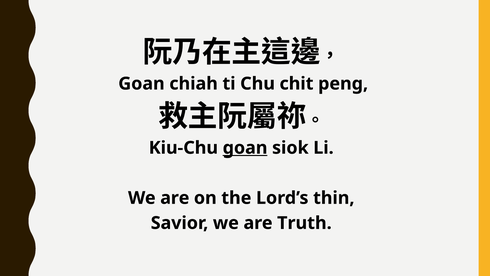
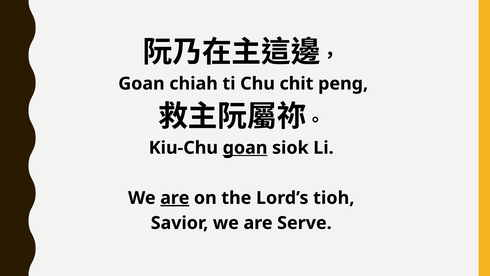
are underline: none -> present (175, 198)
thin: thin -> tioh (334, 198)
Truth: Truth -> Serve (304, 223)
